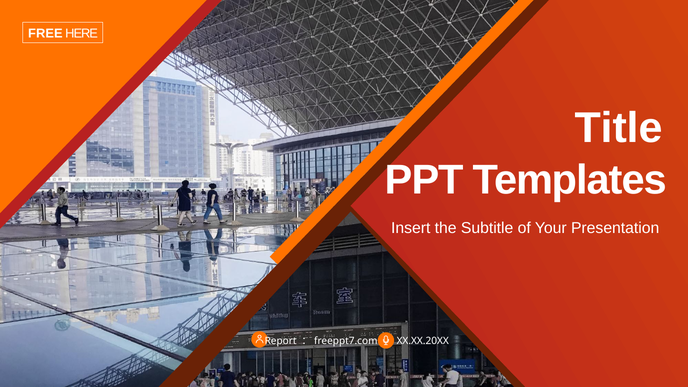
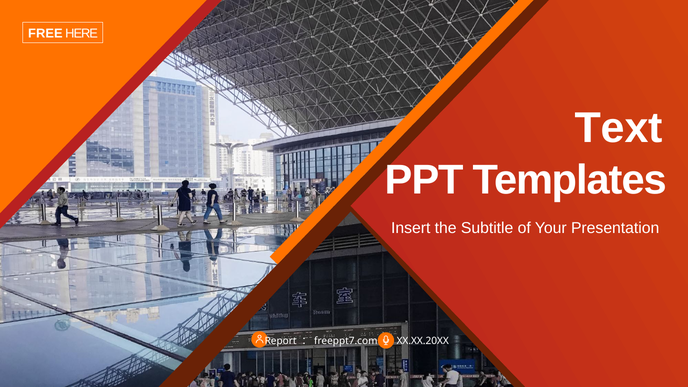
Title: Title -> Text (619, 128)
